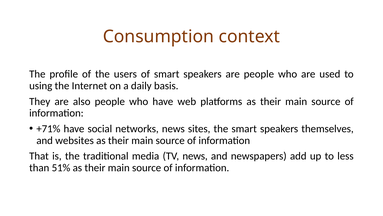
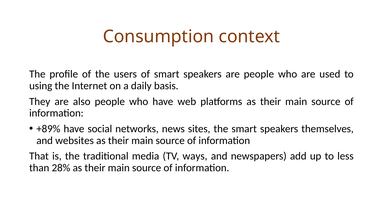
+71%: +71% -> +89% (48, 128)
TV news: news -> ways (195, 156)
51%: 51% -> 28% (61, 167)
